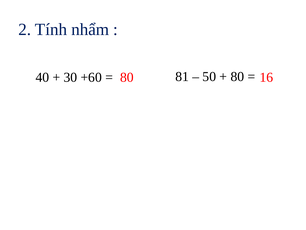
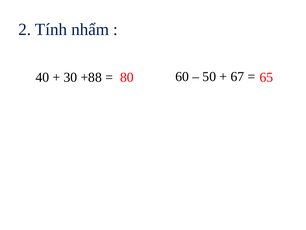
+60: +60 -> +88 (91, 77)
81: 81 -> 60 (182, 76)
80: 80 -> 67 (237, 76)
16: 16 -> 65 (266, 77)
